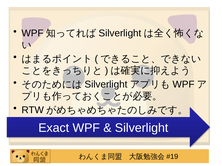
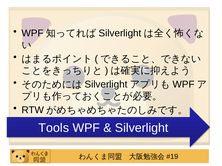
Exact: Exact -> Tools (54, 128)
